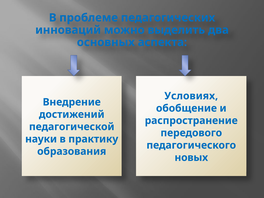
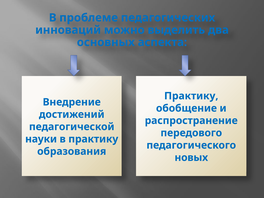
Условиях: Условиях -> Практику (191, 96)
